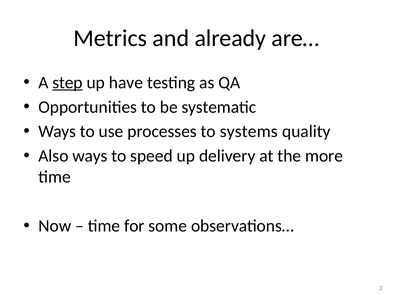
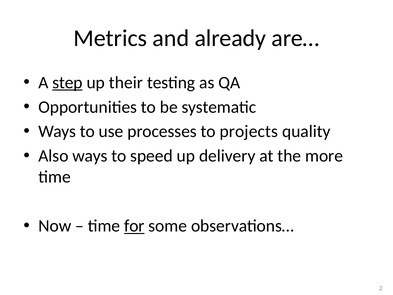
have: have -> their (126, 82)
systems: systems -> projects (249, 131)
for underline: none -> present (134, 226)
